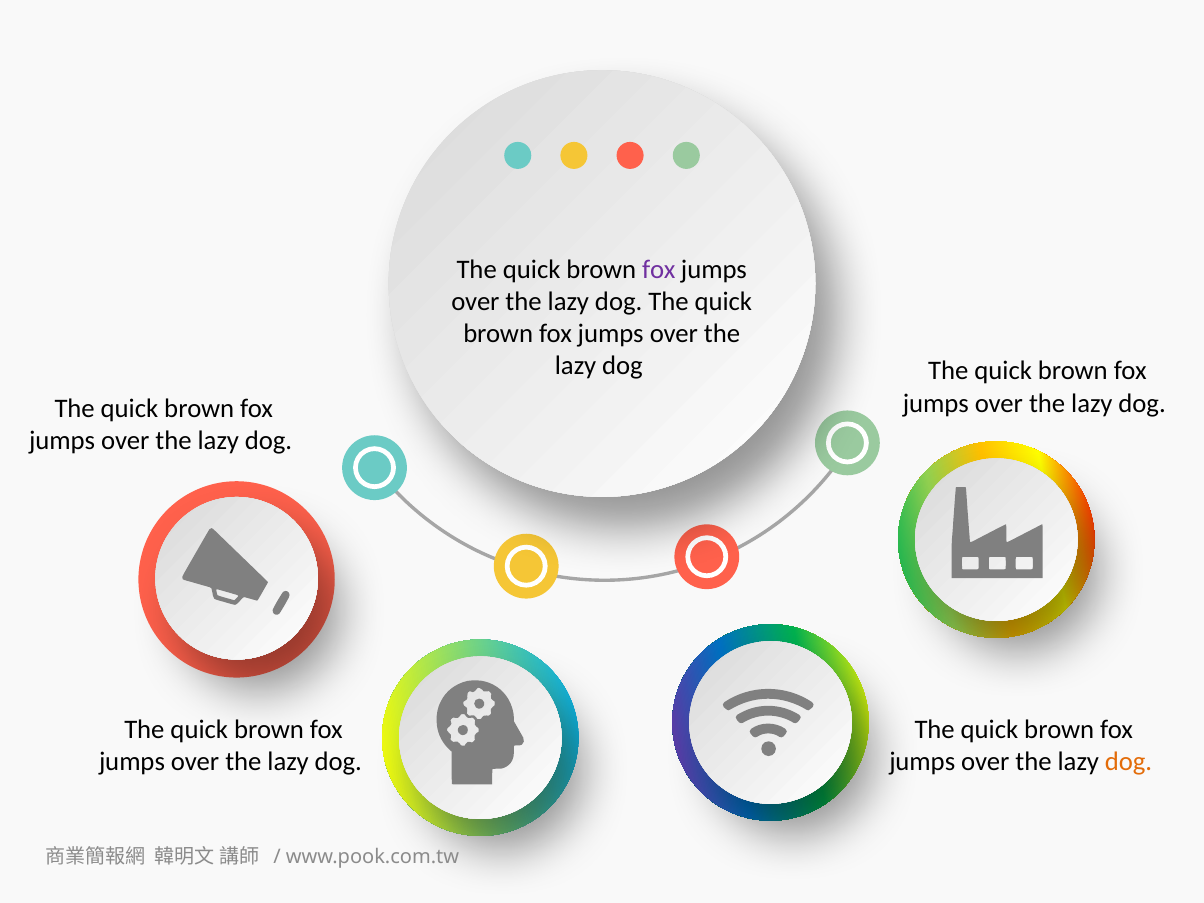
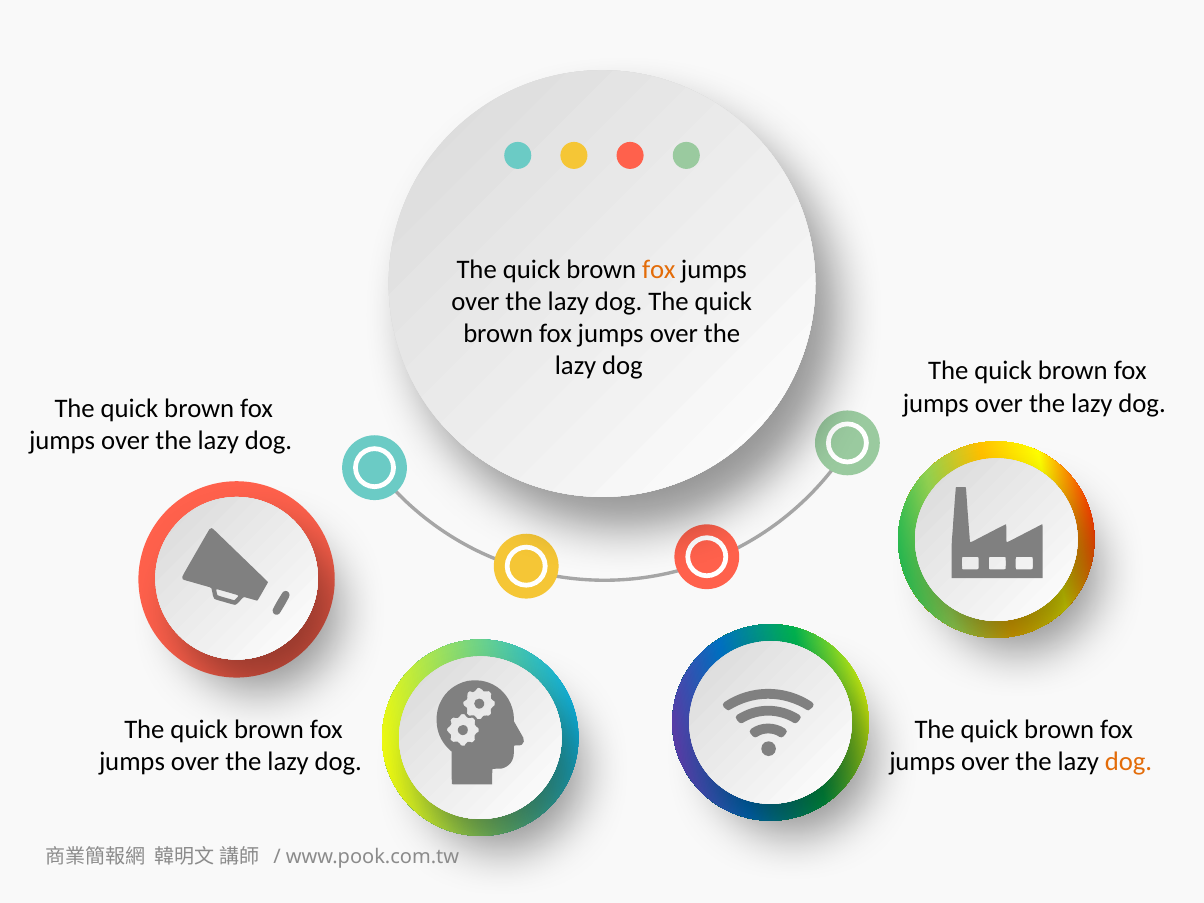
fox colour: purple -> orange (659, 270)
